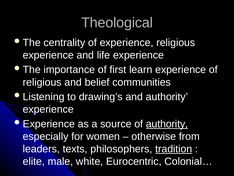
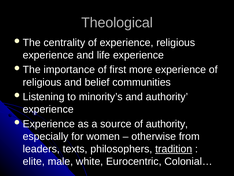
learn: learn -> more (141, 70)
drawing’s: drawing’s -> minority’s (101, 97)
authority underline: present -> none (167, 124)
